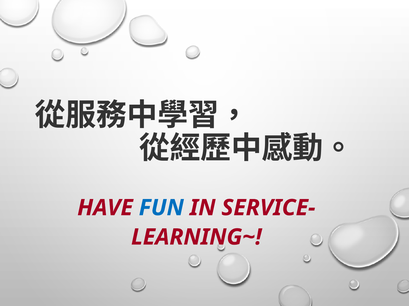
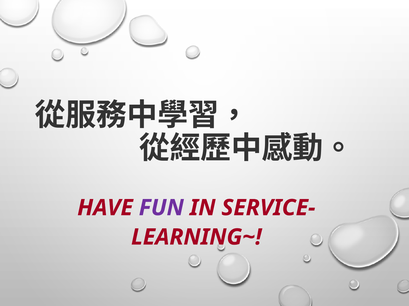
FUN colour: blue -> purple (161, 208)
